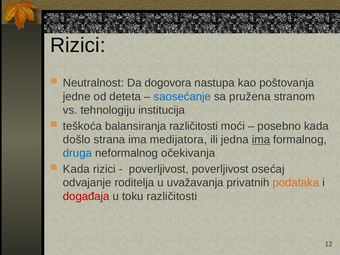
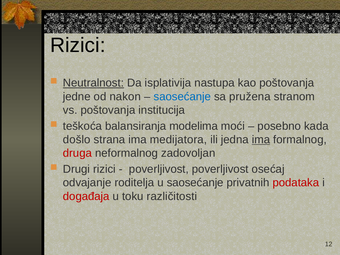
Neutralnost underline: none -> present (93, 83)
dogovora: dogovora -> isplativija (168, 83)
deteta: deteta -> nakon (125, 97)
vs tehnologiju: tehnologiju -> poštovanja (108, 110)
balansiranja različitosti: različitosti -> modelima (194, 126)
druga colour: blue -> red (77, 153)
očekivanja: očekivanja -> zadovoljan (188, 153)
Kada: Kada -> Drugi (76, 169)
u uvažavanja: uvažavanja -> saosećanje (195, 183)
podataka colour: orange -> red (296, 183)
